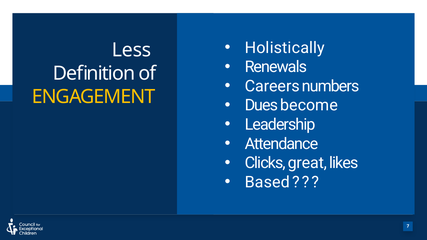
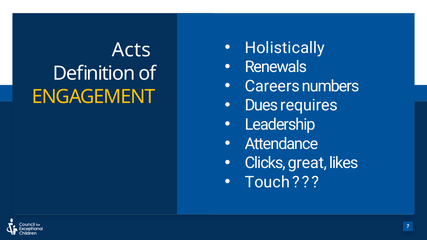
Less: Less -> Acts (131, 50)
become: become -> requires (309, 105)
Based: Based -> Touch (267, 182)
